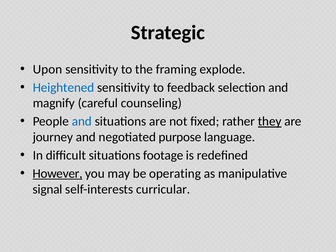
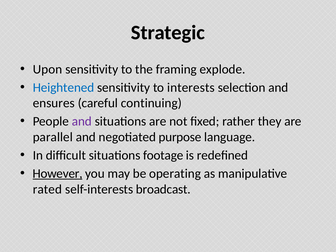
feedback: feedback -> interests (191, 87)
magnify: magnify -> ensures (54, 103)
counseling: counseling -> continuing (151, 103)
and colour: blue -> purple (82, 121)
they underline: present -> none (270, 121)
journey: journey -> parallel (53, 137)
signal: signal -> rated (47, 189)
curricular: curricular -> broadcast (163, 189)
